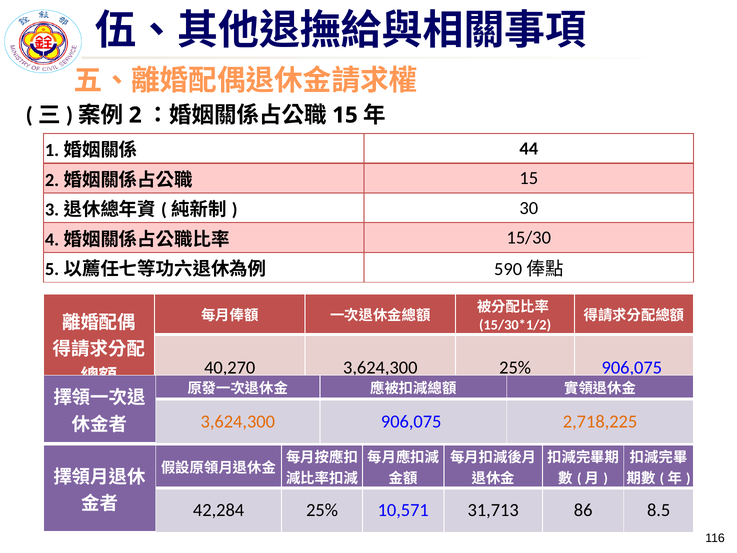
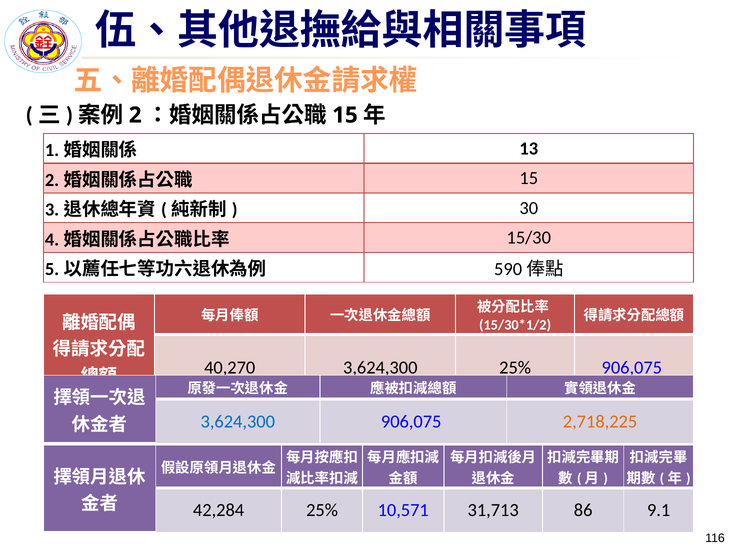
44: 44 -> 13 (529, 148)
3,624,300 colour: orange -> blue (238, 421)
8.5: 8.5 -> 9.1 (659, 510)
